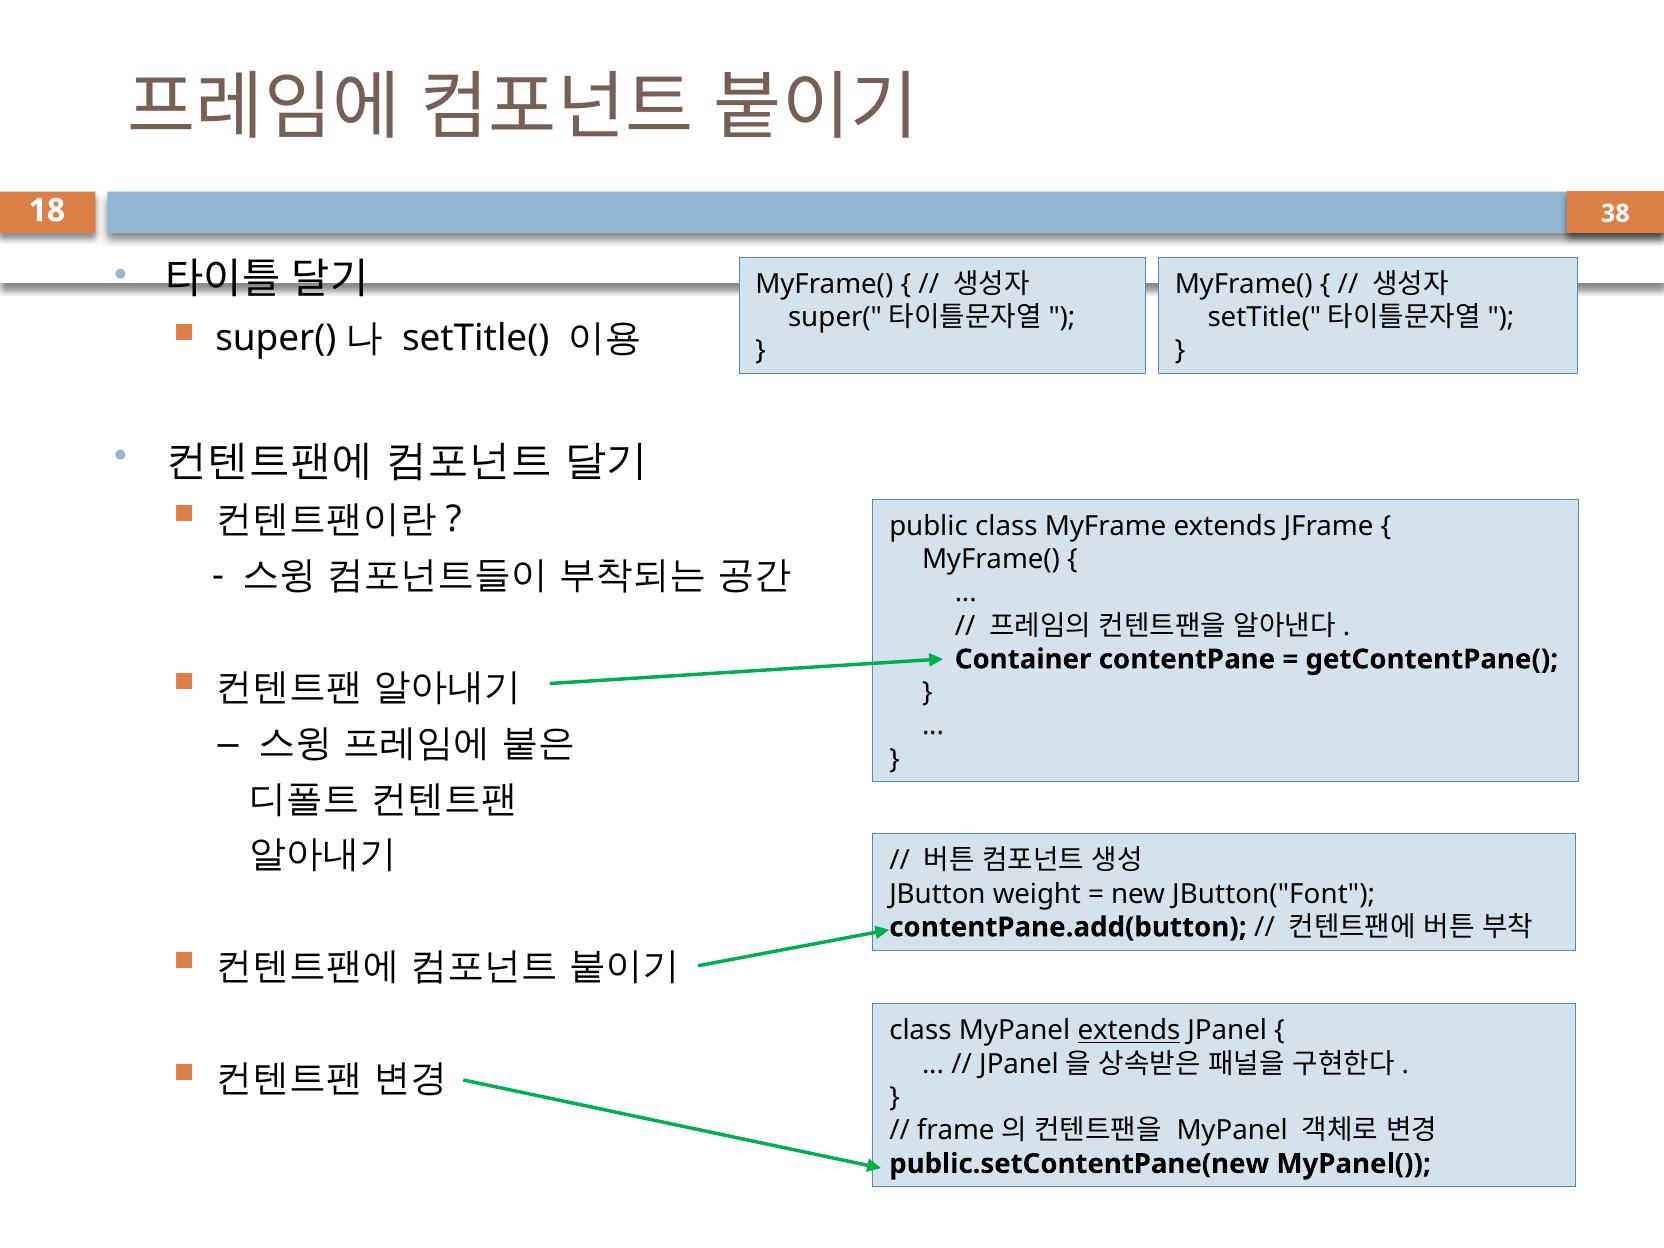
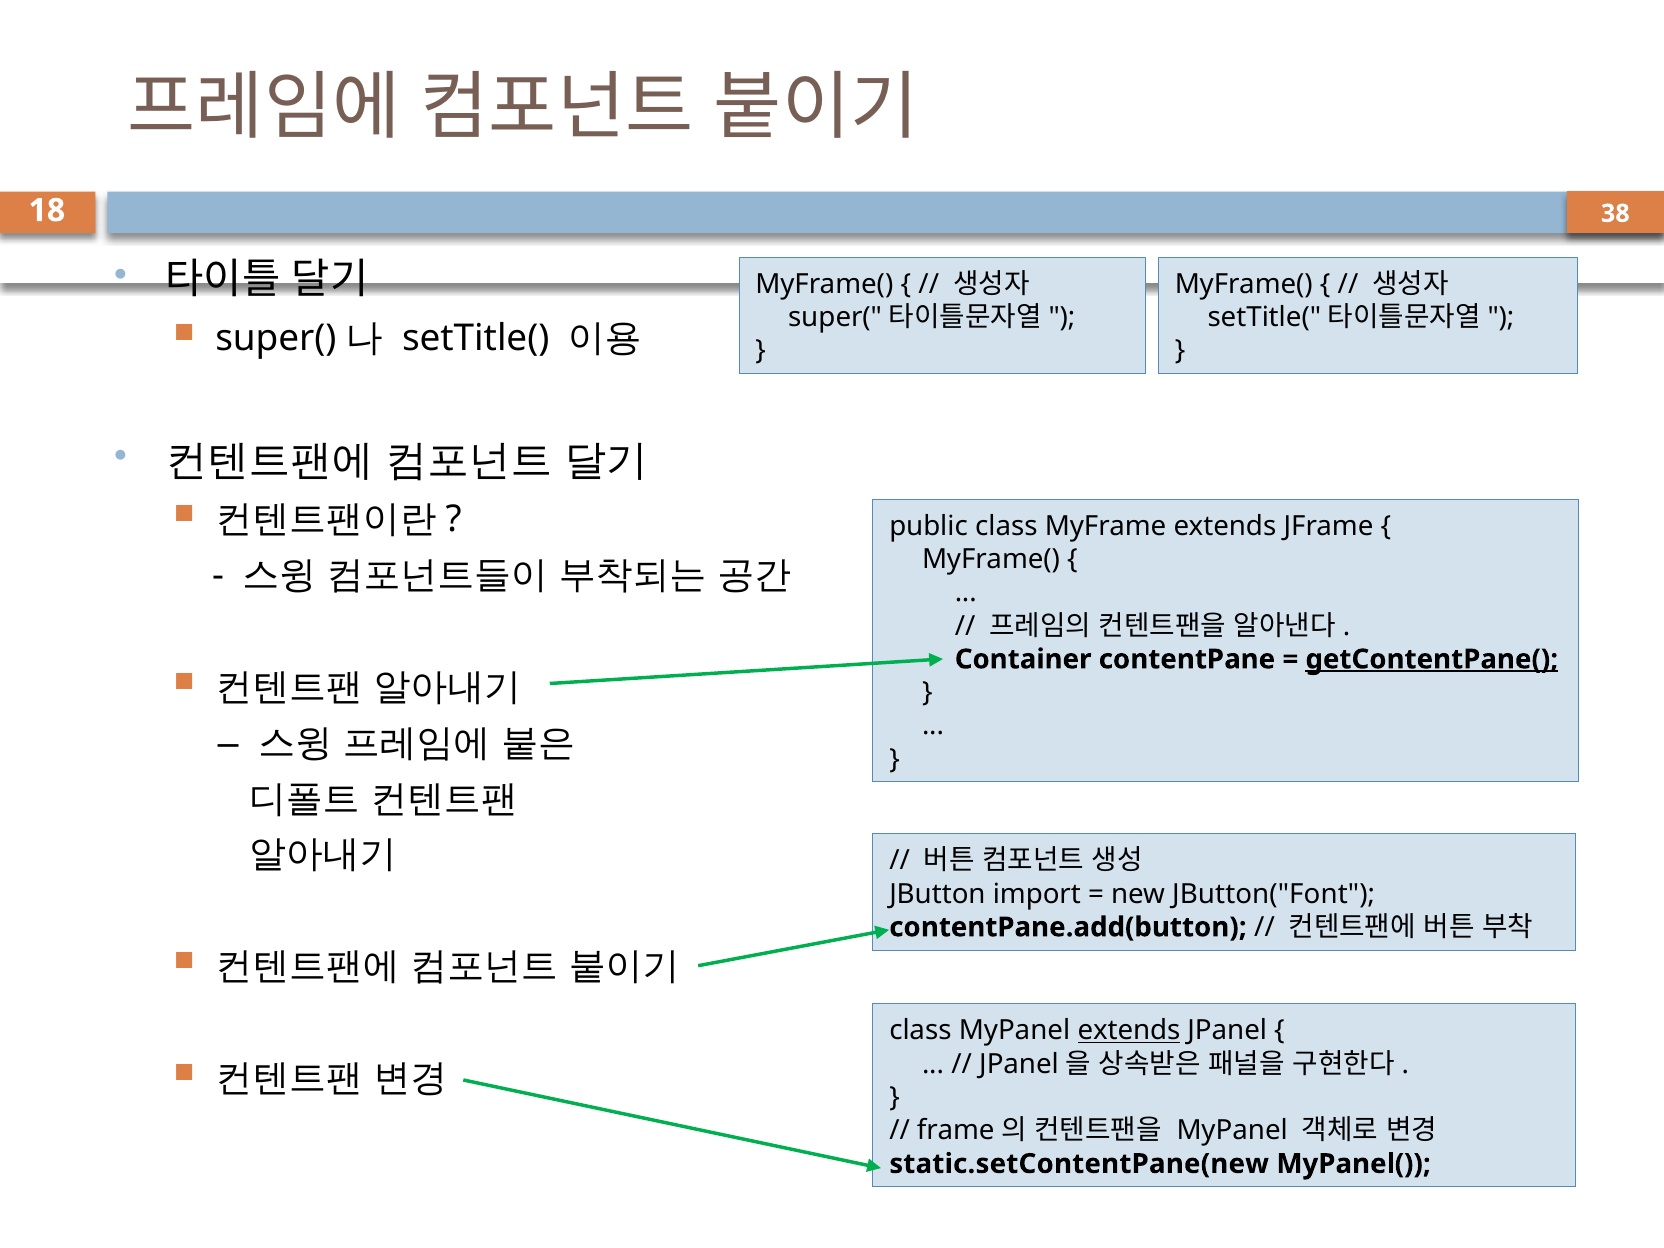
getContentPane( underline: none -> present (1432, 659)
weight: weight -> import (1037, 894)
public.setContentPane(new: public.setContentPane(new -> static.setContentPane(new (1079, 1164)
